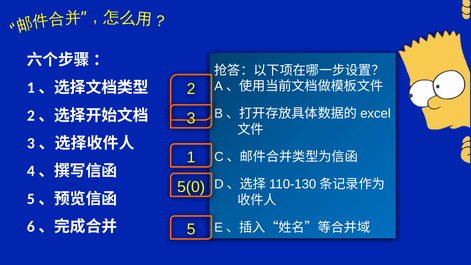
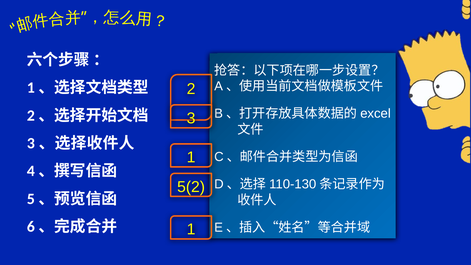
5(0: 5(0 -> 5(2 (191, 187)
5: 5 -> 1 (191, 229)
